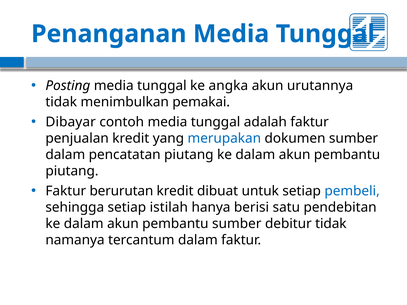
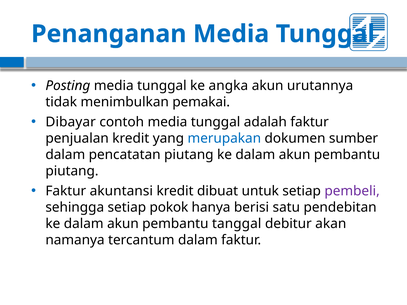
berurutan: berurutan -> akuntansi (121, 191)
pembeli colour: blue -> purple (352, 191)
istilah: istilah -> pokok (169, 208)
pembantu sumber: sumber -> tanggal (237, 224)
debitur tidak: tidak -> akan (331, 224)
